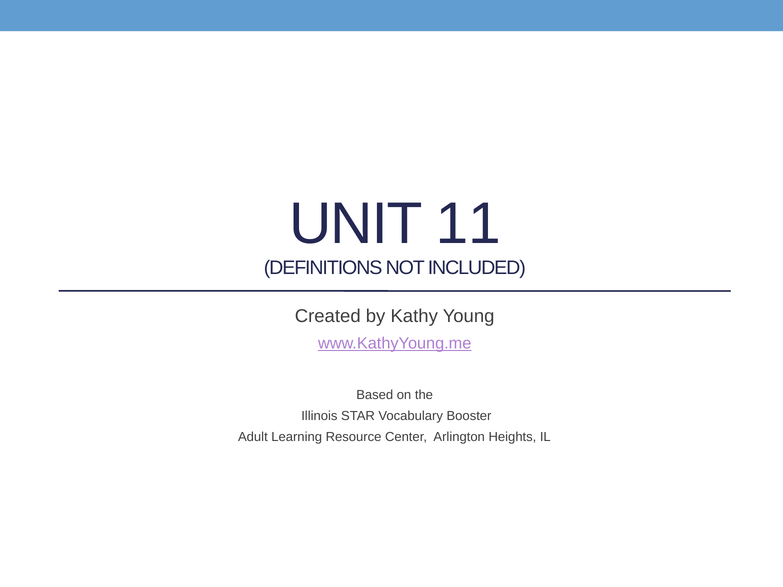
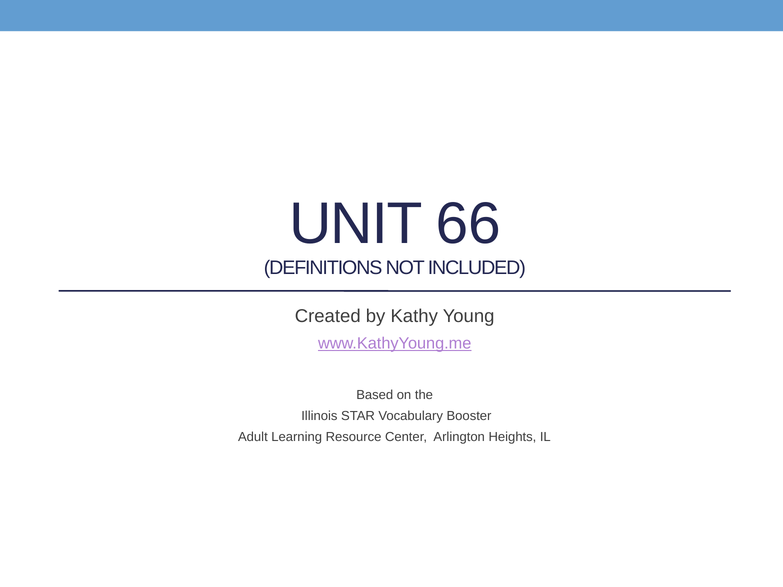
11: 11 -> 66 (468, 224)
